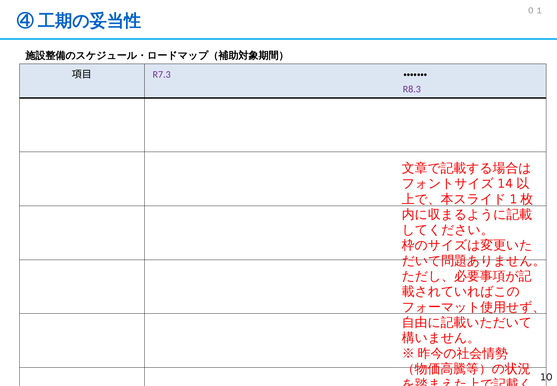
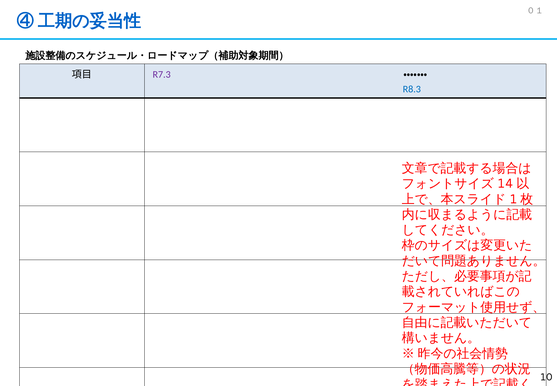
R8.3 colour: purple -> blue (412, 89)
